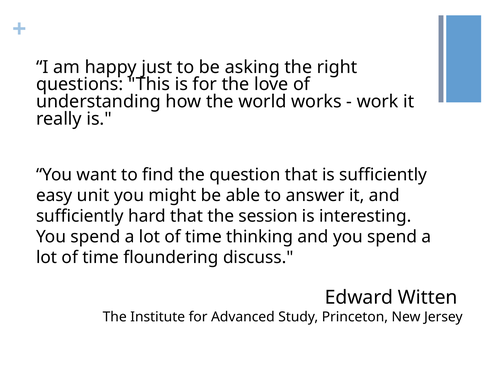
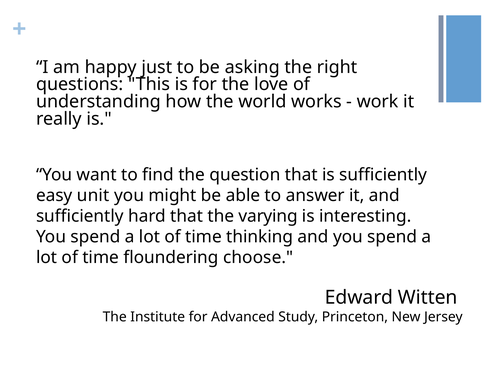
session: session -> varying (268, 216)
discuss: discuss -> choose (258, 257)
